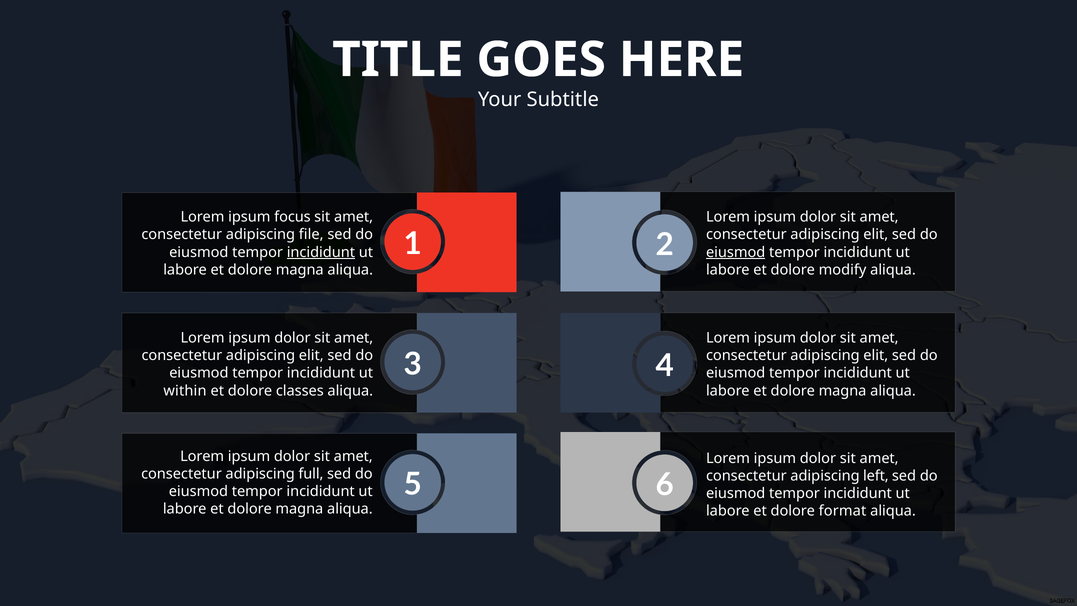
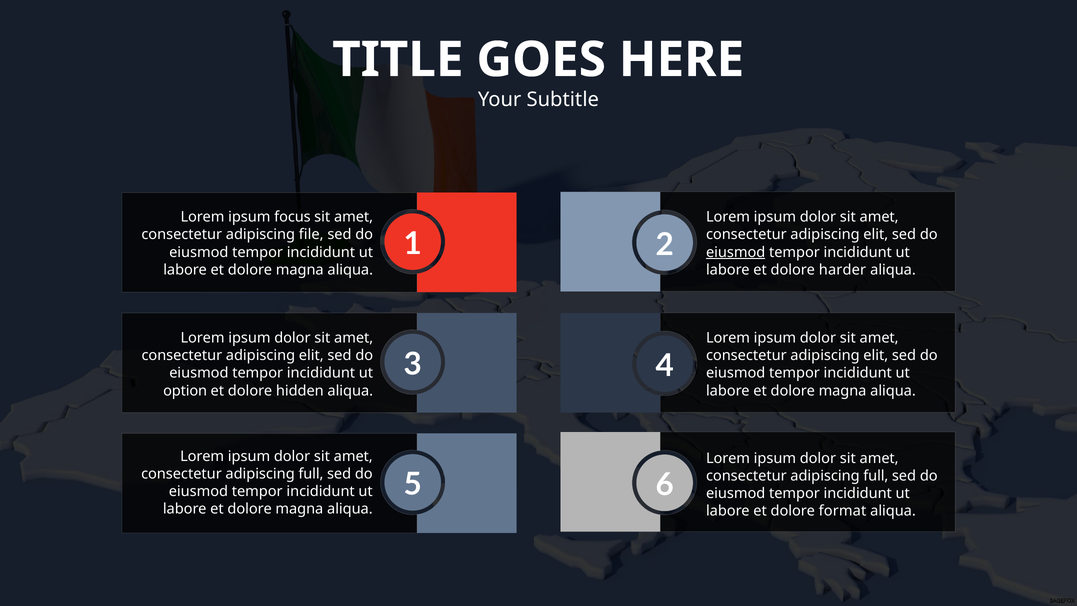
incididunt underline: present -> none (321, 252)
modify: modify -> harder (842, 270)
within: within -> option (185, 391)
classes: classes -> hidden (300, 391)
left: left -> full (876, 476)
